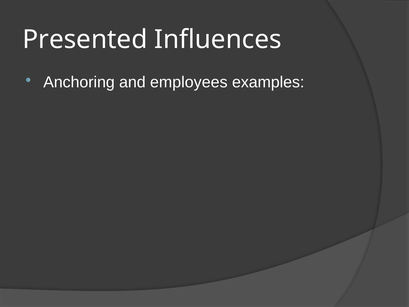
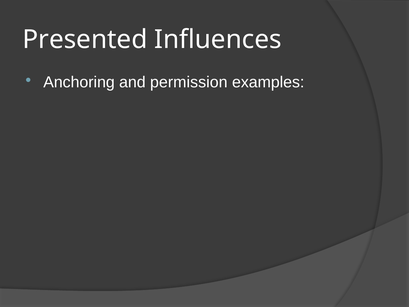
employees: employees -> permission (189, 82)
